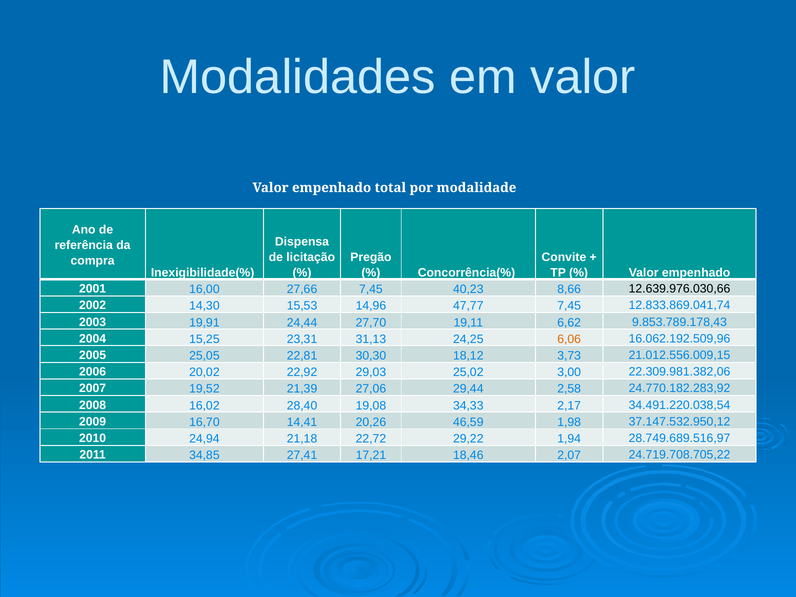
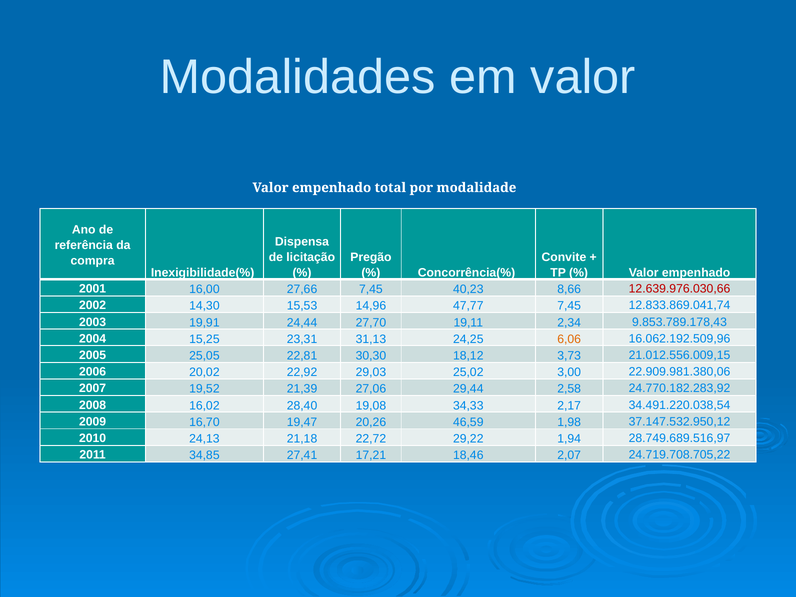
12.639.976.030,66 colour: black -> red (680, 289)
6,62: 6,62 -> 2,34 (569, 323)
22.309.981.382,06: 22.309.981.382,06 -> 22.909.981.380,06 (680, 372)
14,41: 14,41 -> 19,47 (302, 422)
24,94: 24,94 -> 24,13 (204, 439)
